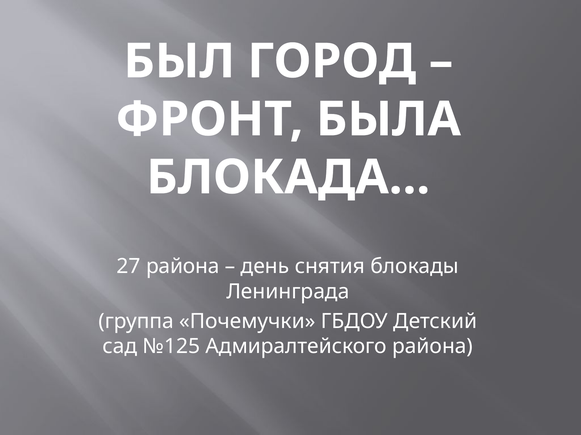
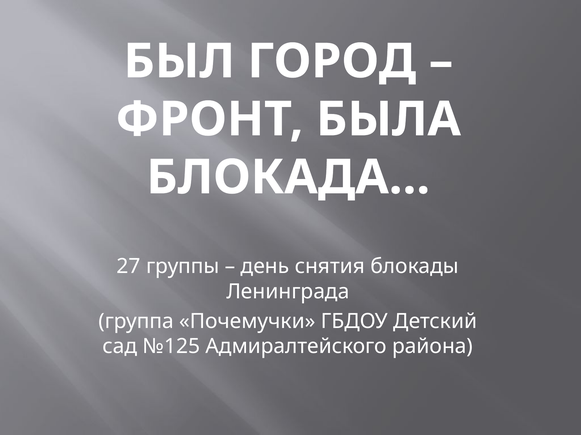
27 района: района -> группы (183, 267)
